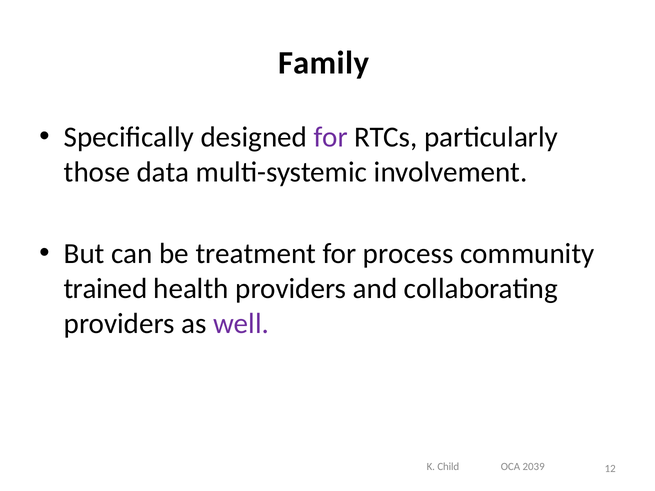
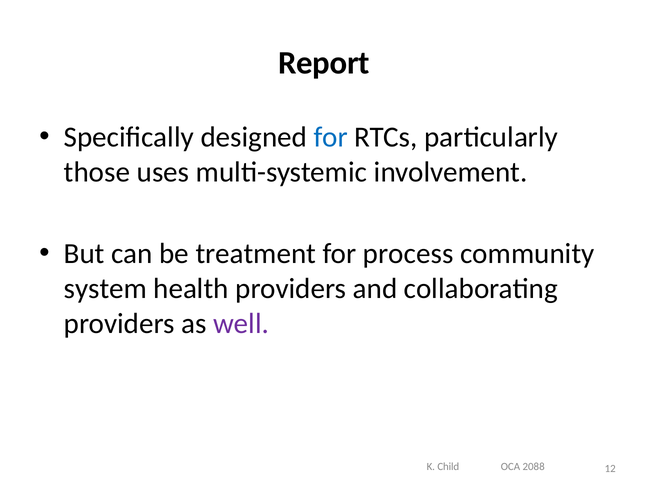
Family: Family -> Report (324, 63)
for colour: purple -> blue (331, 137)
data: data -> uses (163, 172)
trained: trained -> system (105, 289)
2039: 2039 -> 2088 (534, 467)
